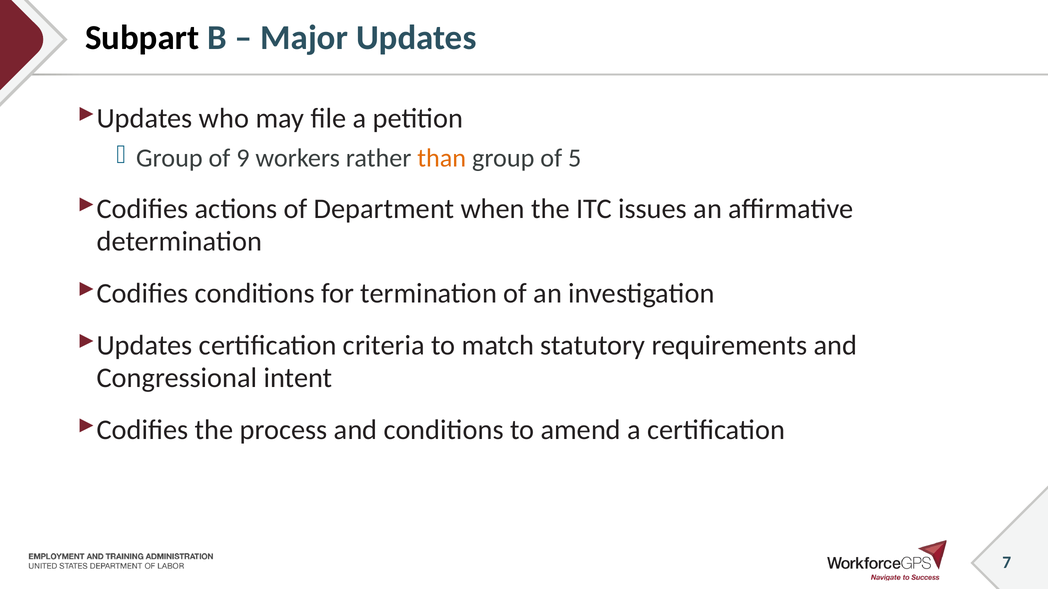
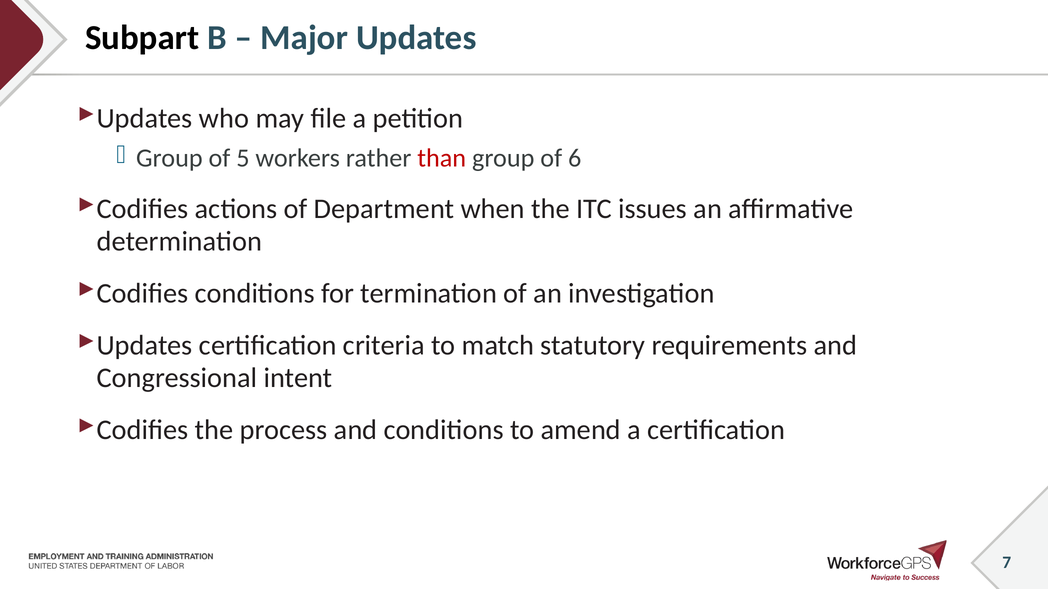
9: 9 -> 5 (243, 158)
than colour: orange -> red (442, 158)
5: 5 -> 6 (575, 158)
